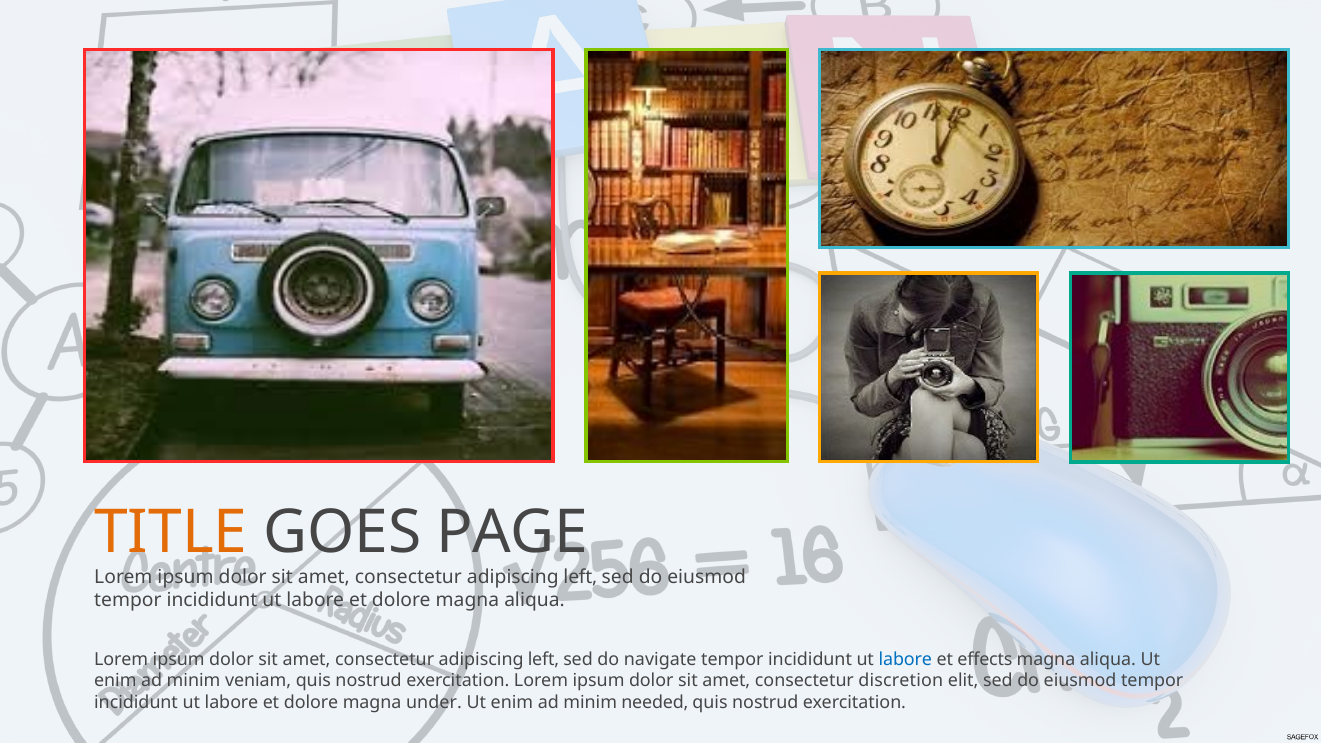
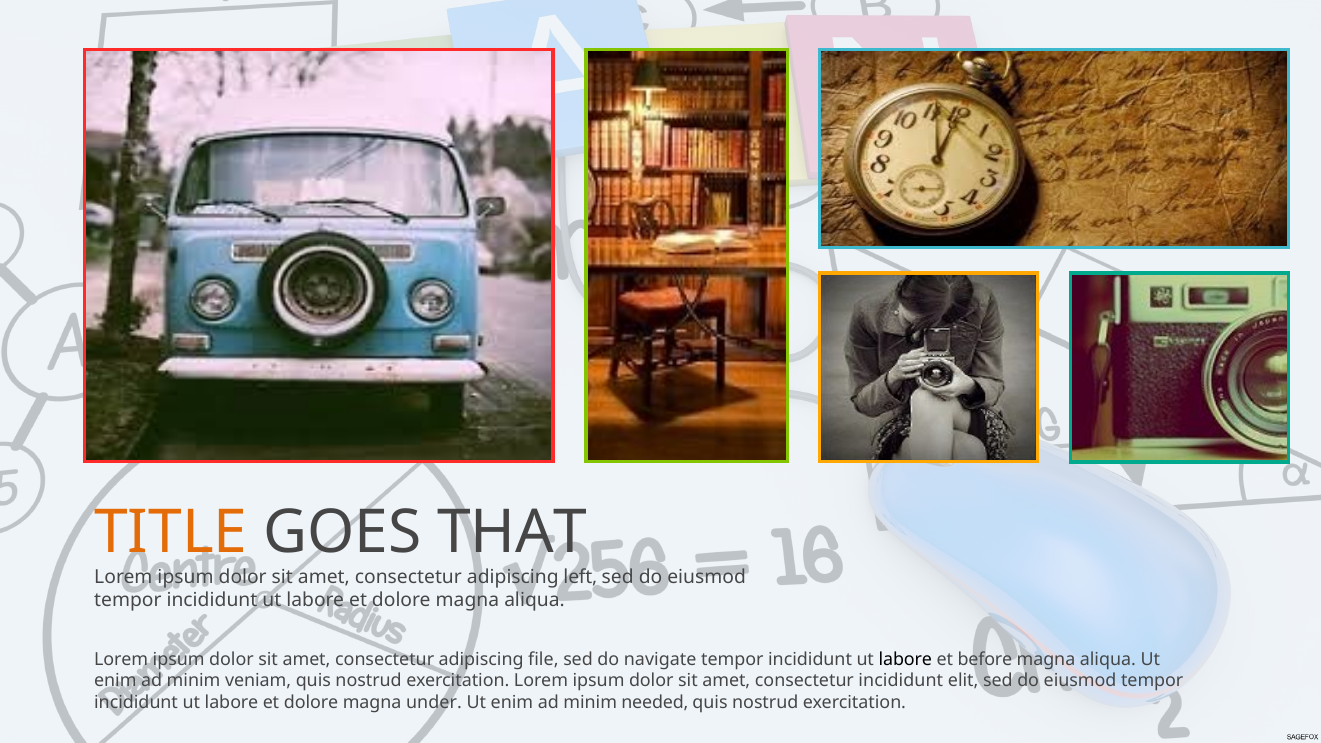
PAGE: PAGE -> THAT (512, 532)
left: left -> file (543, 659)
labore colour: blue -> black (905, 659)
effects: effects -> before (985, 659)
consectetur discretion: discretion -> incididunt (901, 681)
